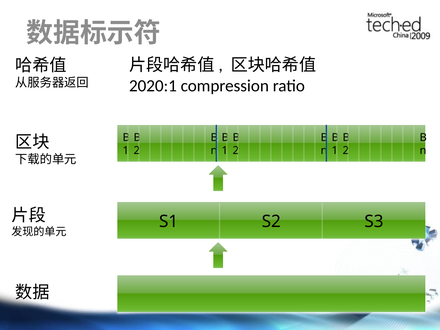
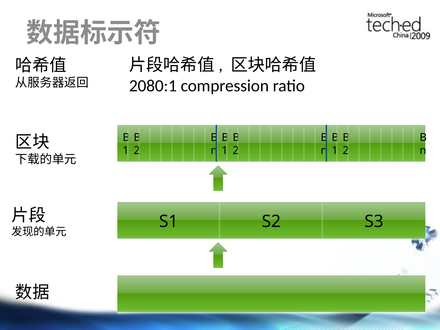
2020:1: 2020:1 -> 2080:1 (153, 86)
